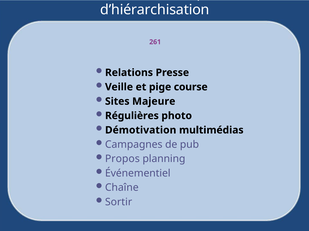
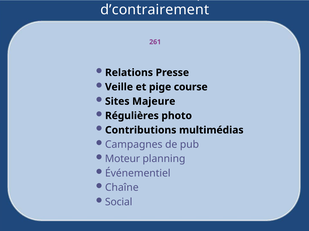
d’hiérarchisation: d’hiérarchisation -> d’contrairement (155, 10)
Démotivation: Démotivation -> Contributions (141, 130)
Propos: Propos -> Moteur (122, 159)
Sortir: Sortir -> Social (119, 203)
